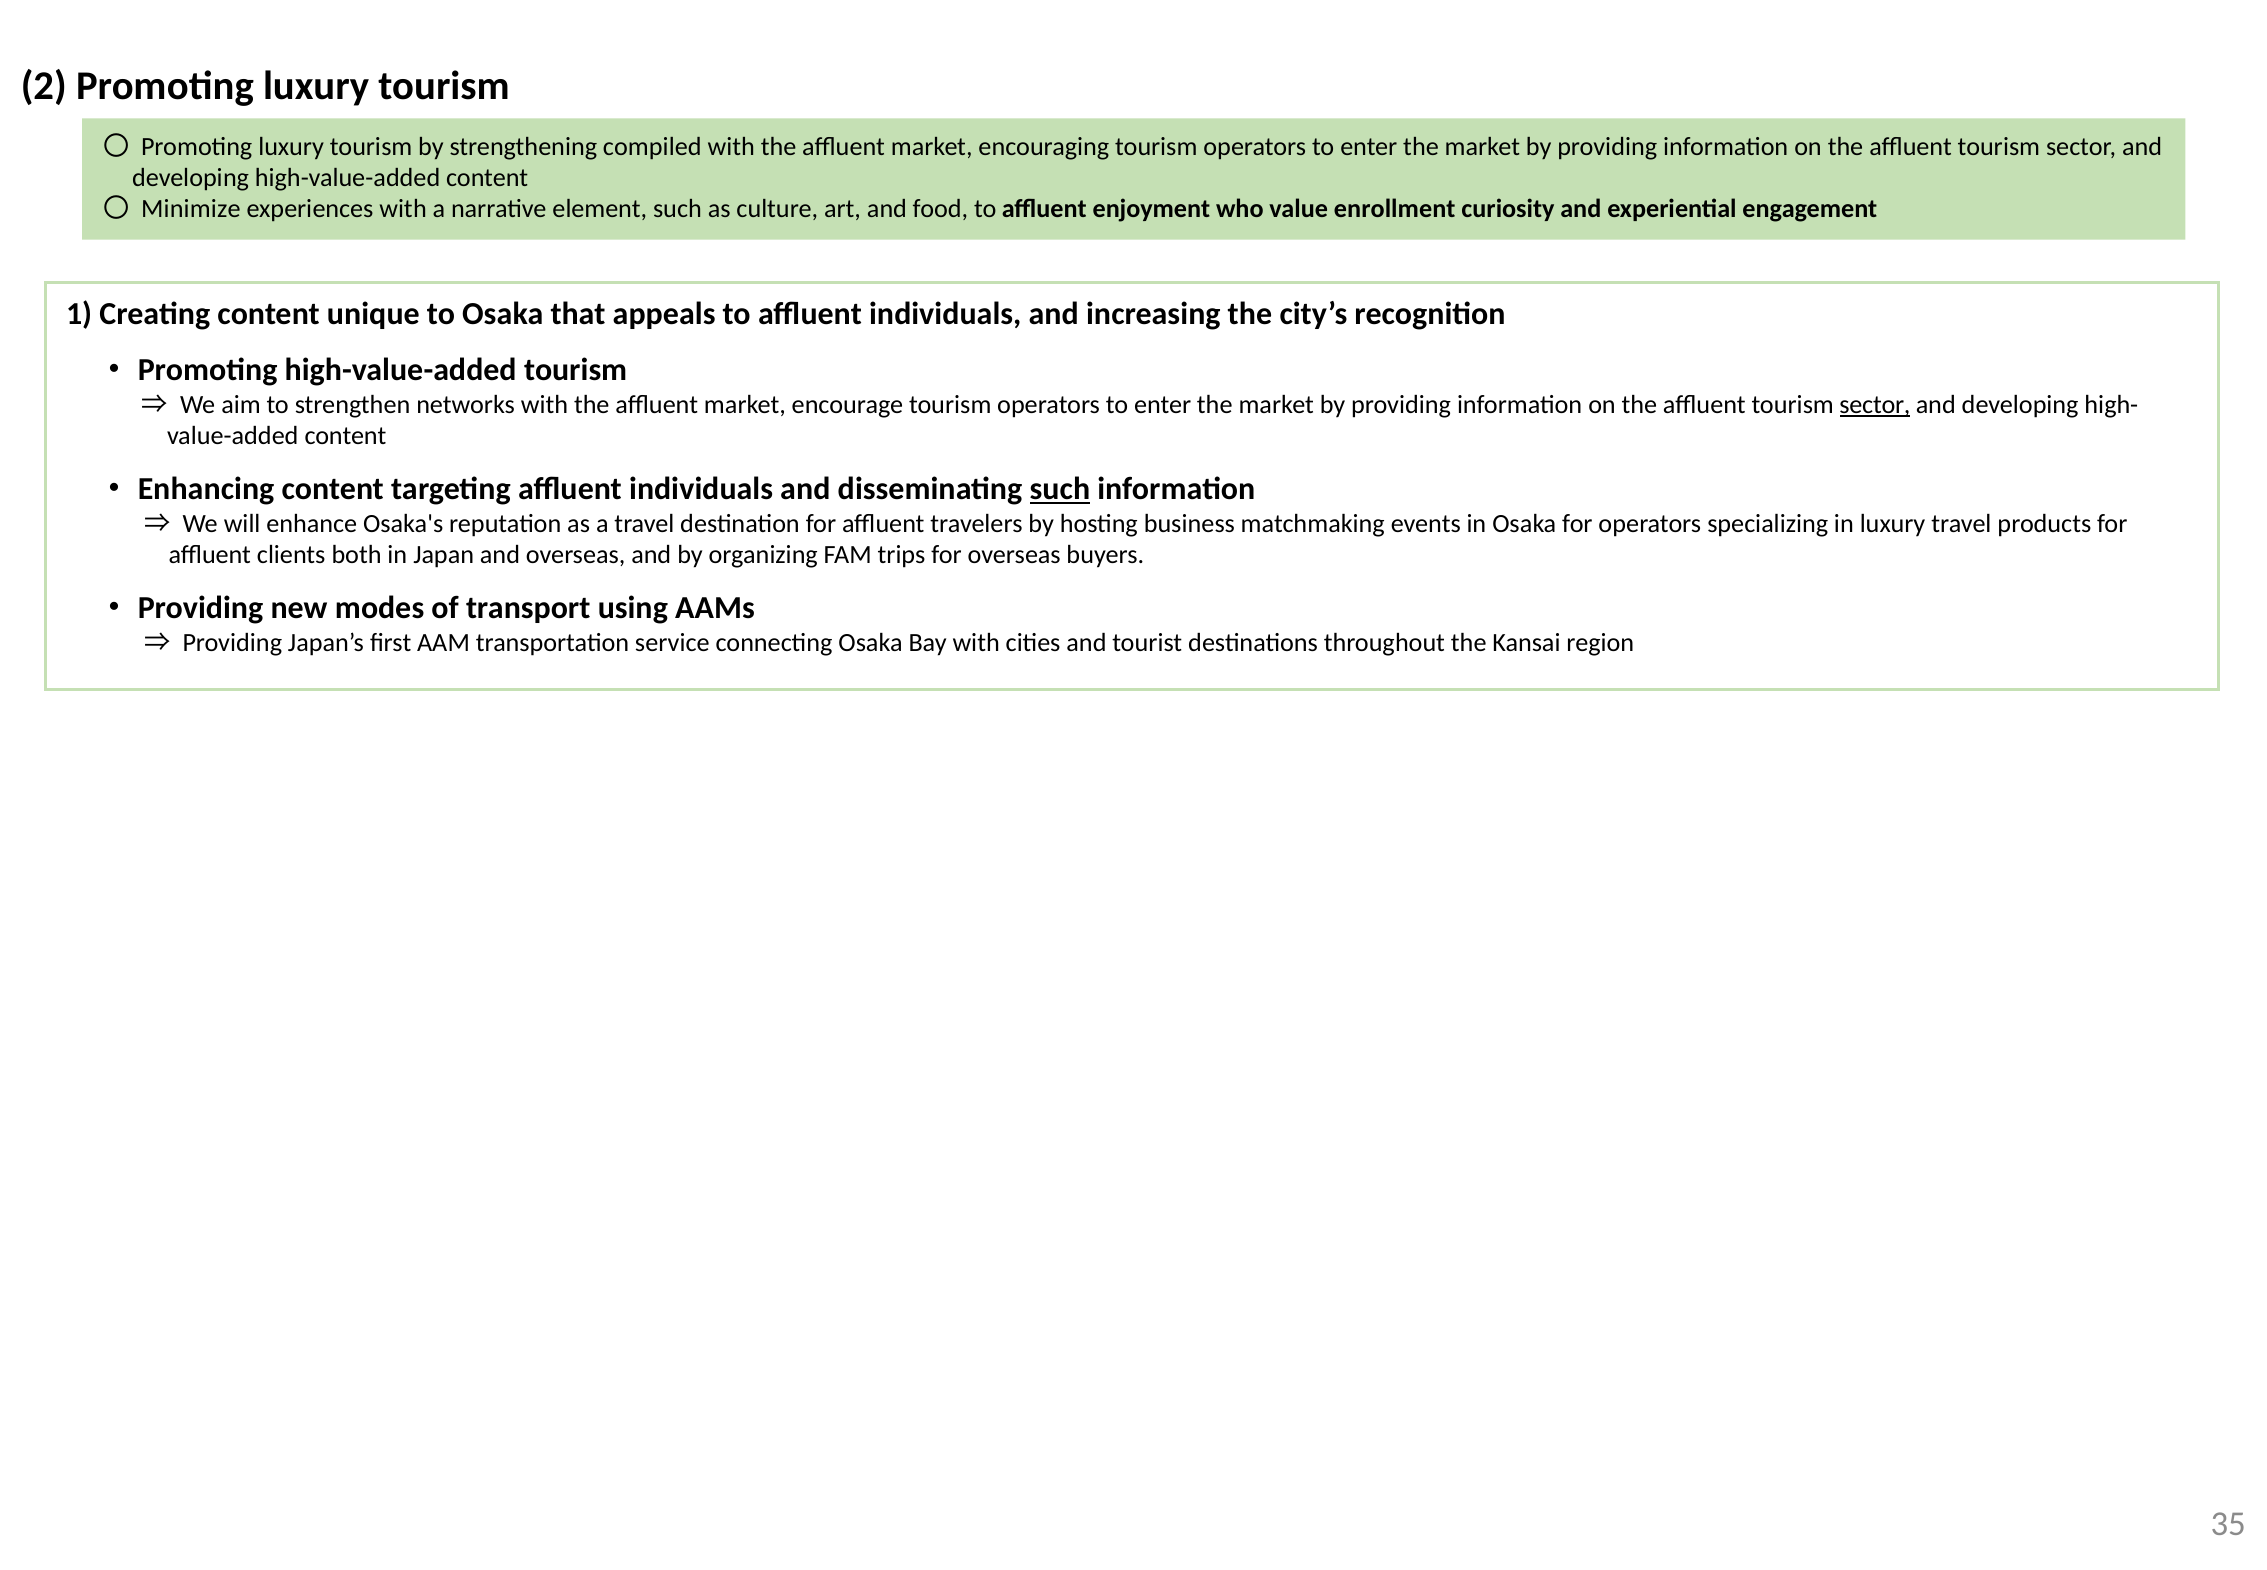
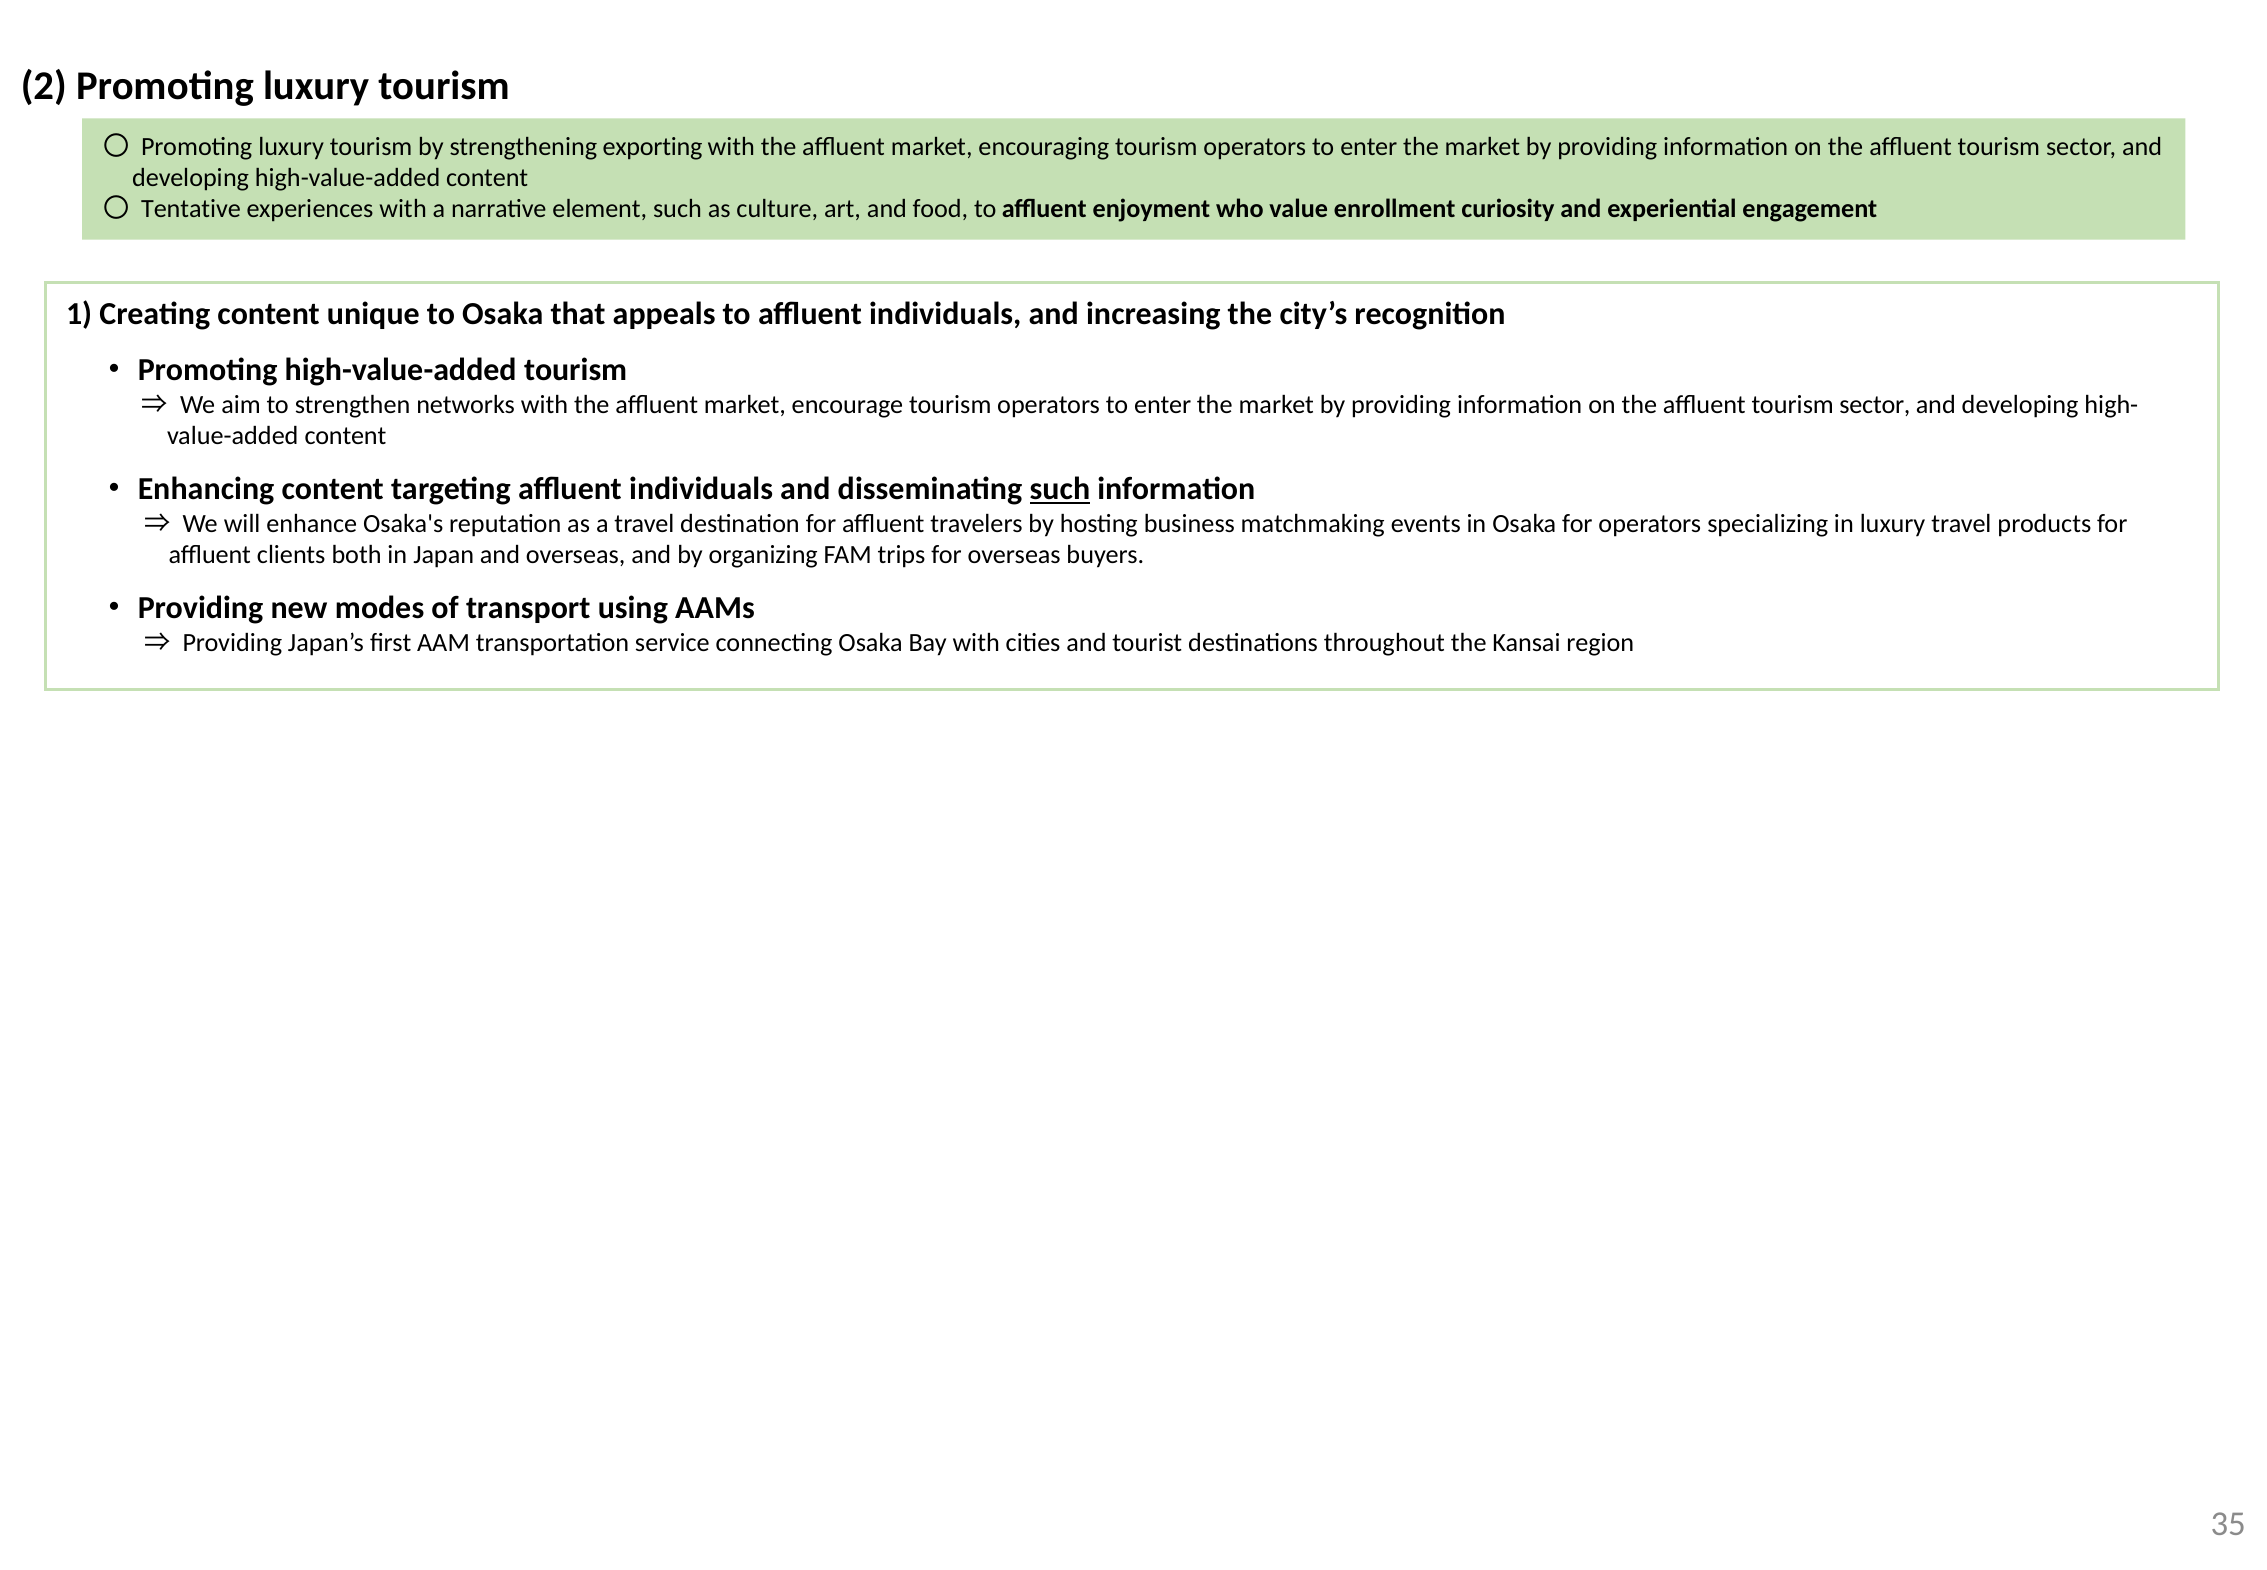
compiled: compiled -> exporting (652, 146)
Minimize: Minimize -> Tentative (191, 209)
sector underline: present -> none (1875, 405)
